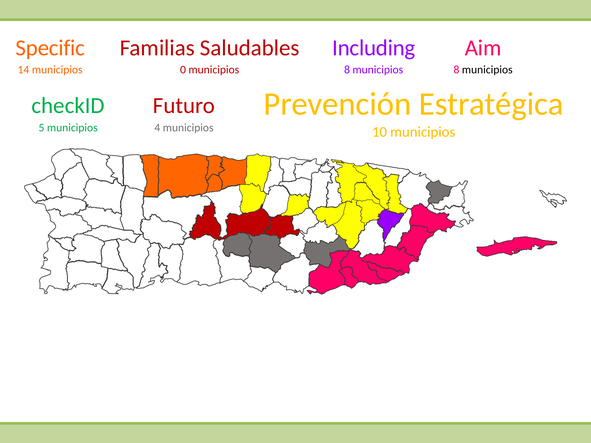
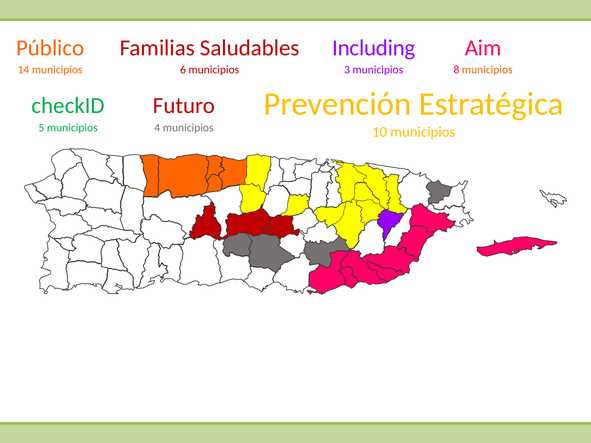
Specific: Specific -> Público (50, 48)
0: 0 -> 6 (183, 70)
municipios 8: 8 -> 3 (347, 70)
municipios colour: black -> orange (487, 70)
